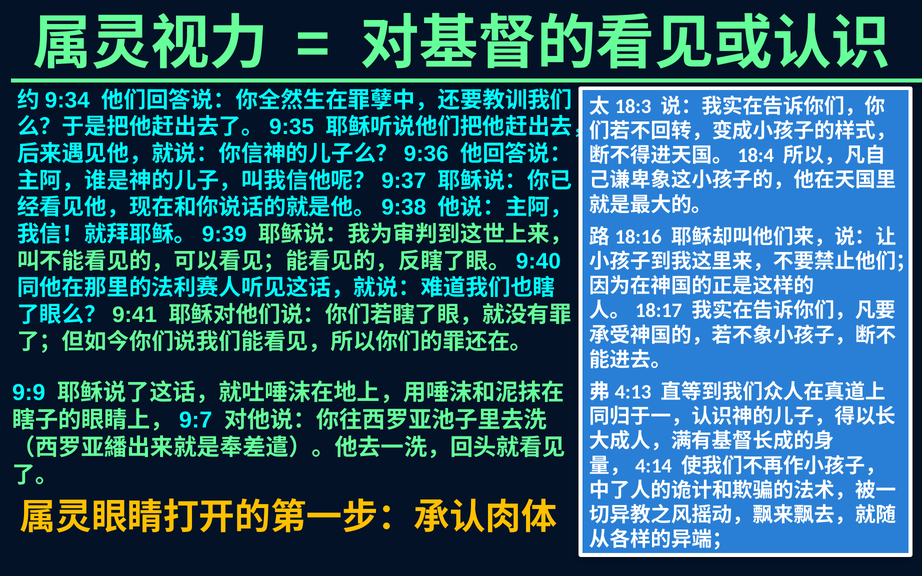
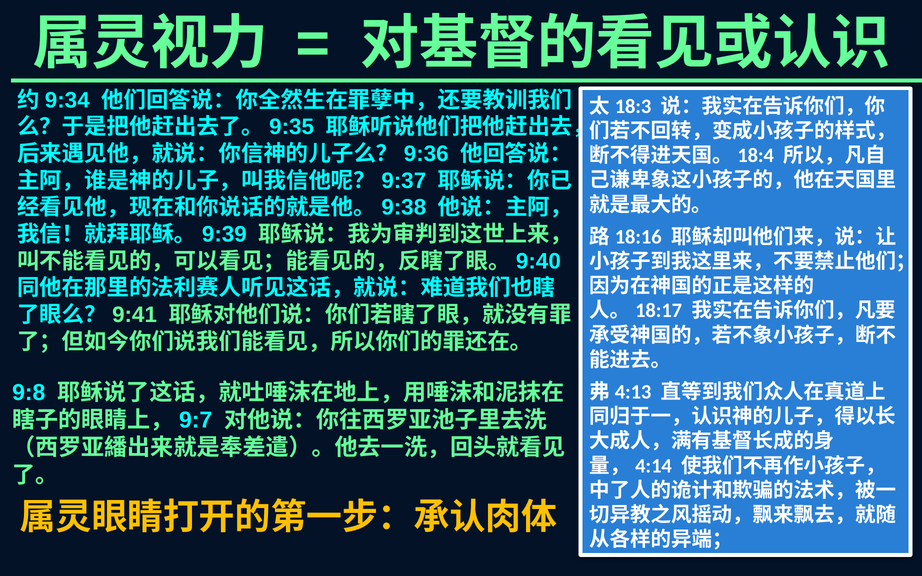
9:9: 9:9 -> 9:8 (29, 393)
